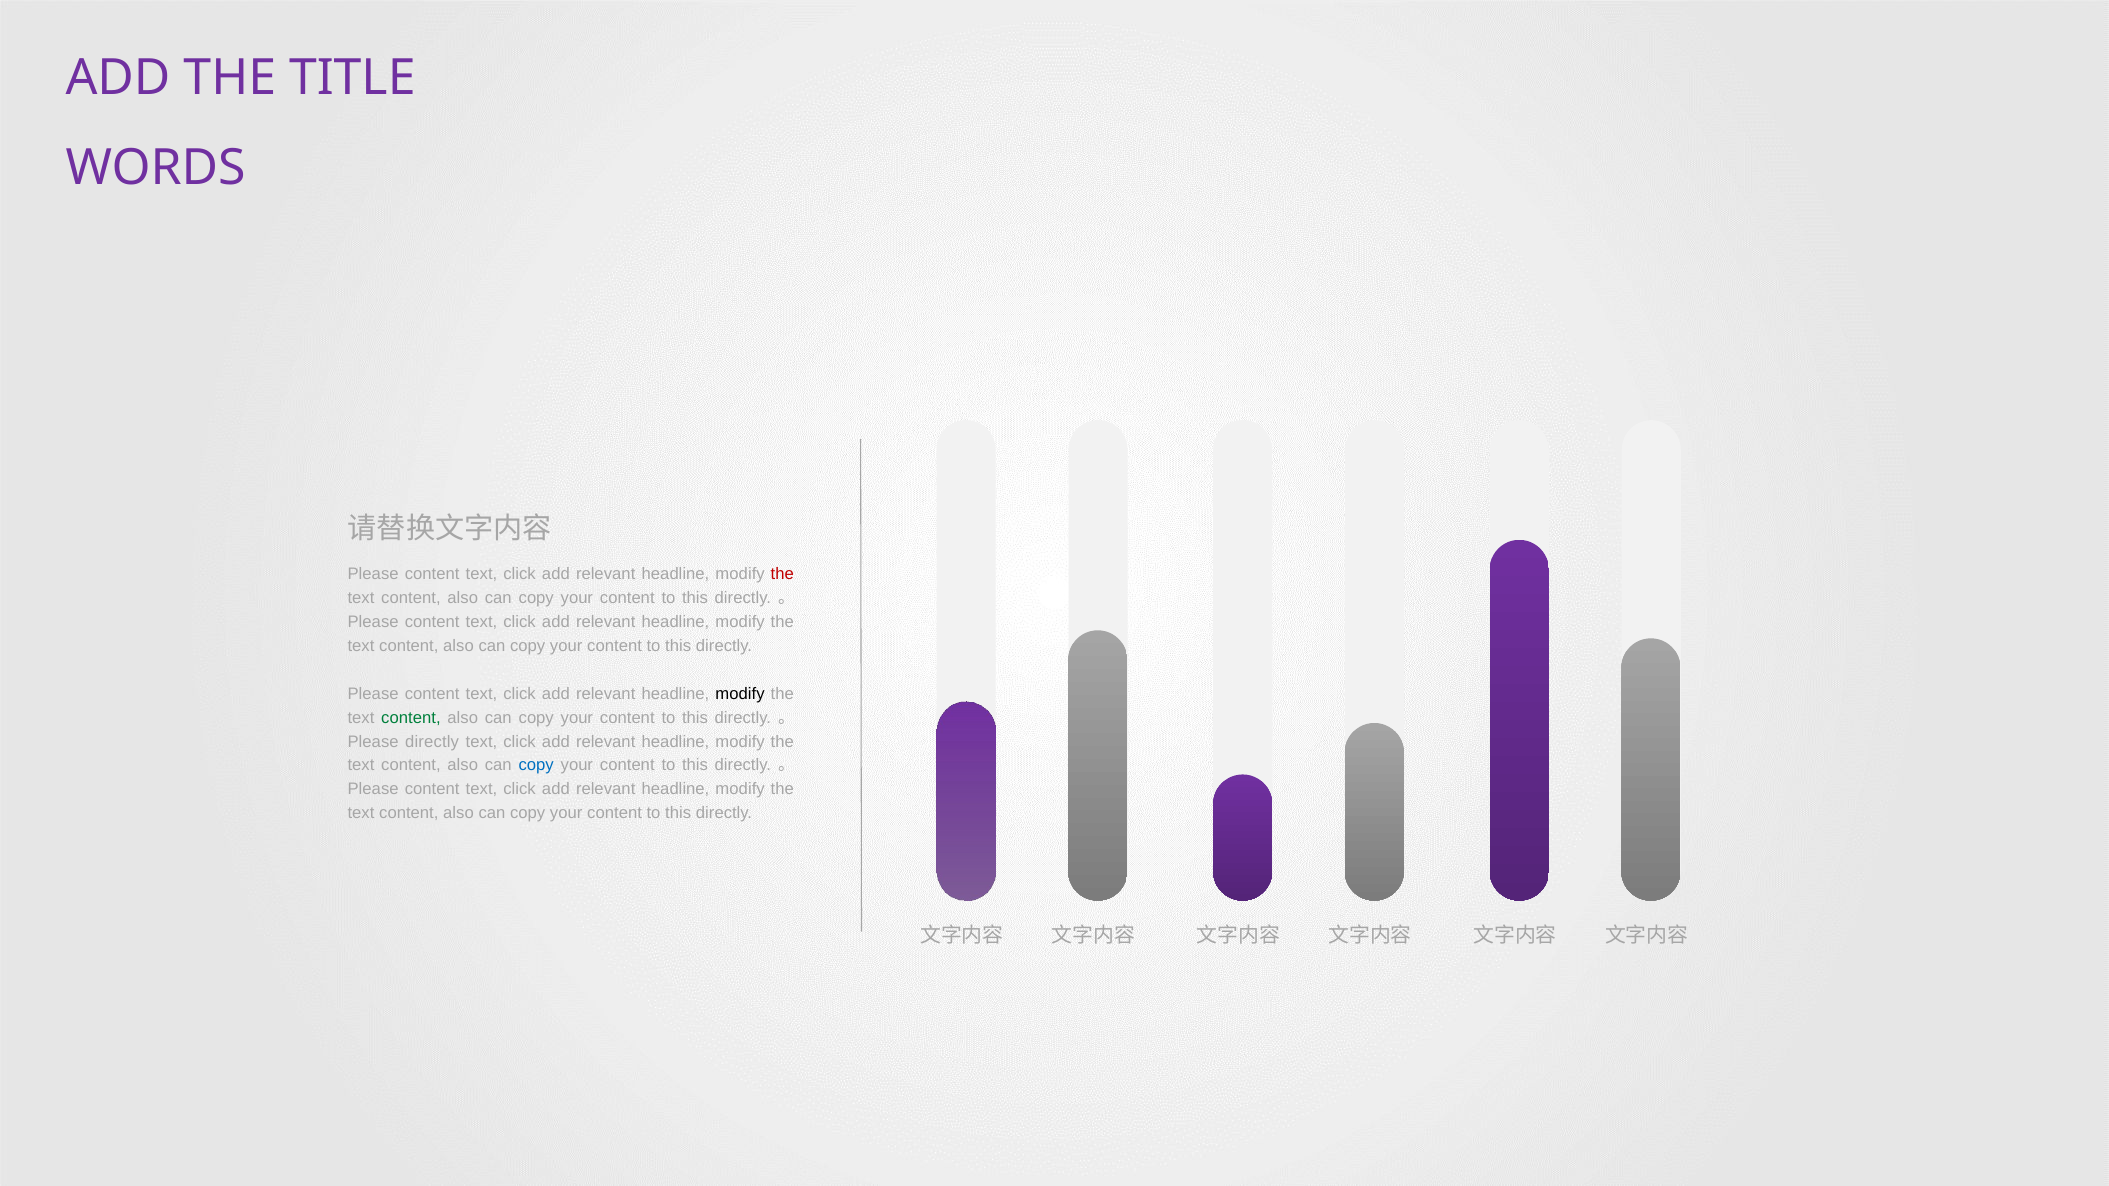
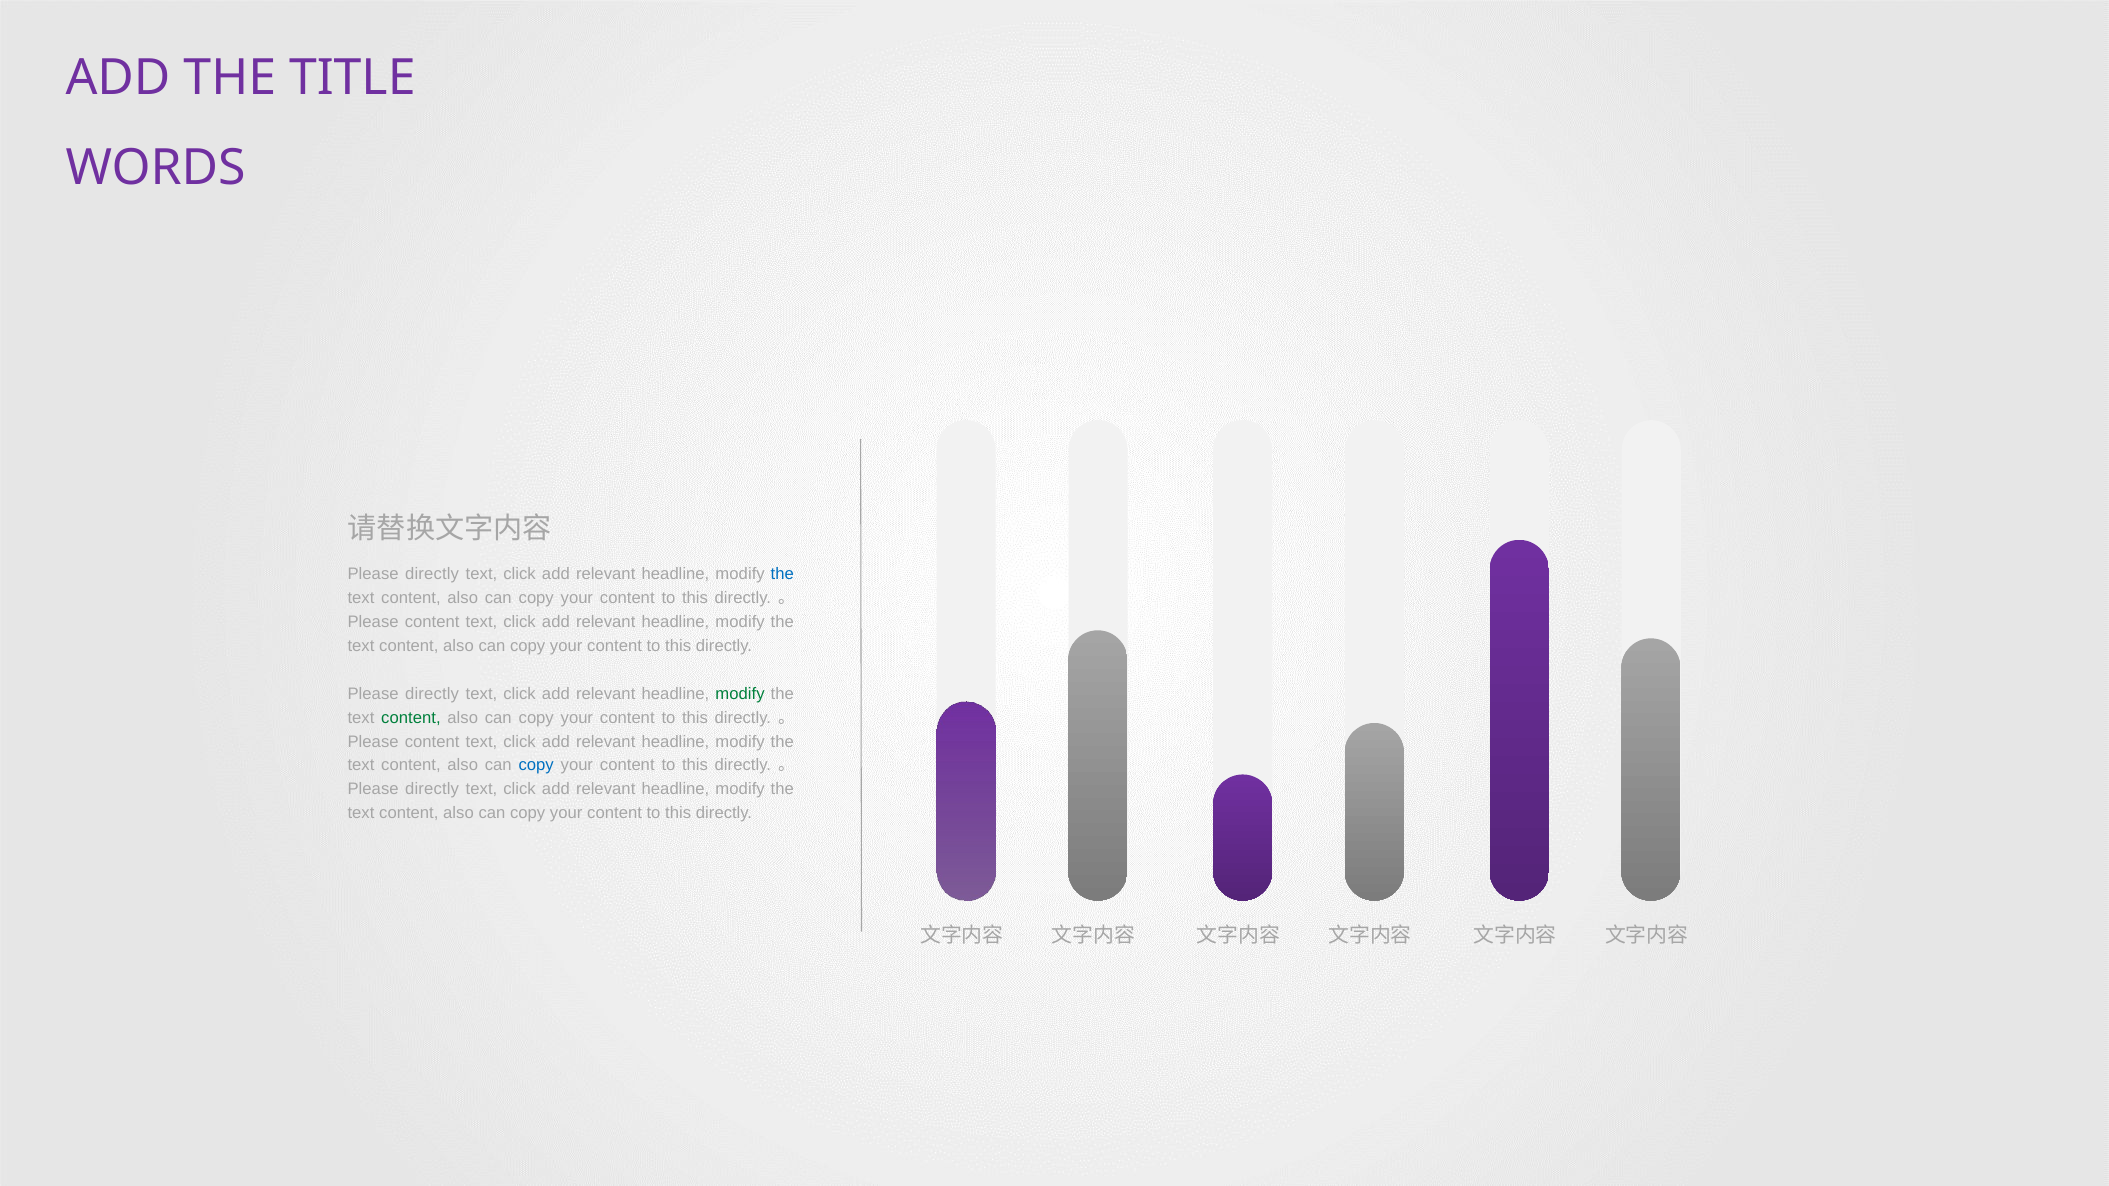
content: content -> directly (432, 574)
the colour: red -> blue (782, 574)
content: content -> directly (432, 694)
modify colour: black -> green (740, 694)
directly: directly -> content (432, 742)
content: content -> directly (432, 790)
